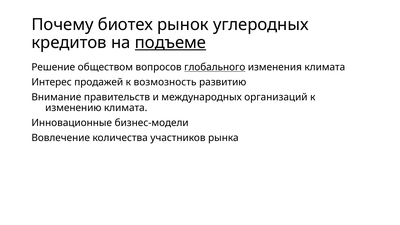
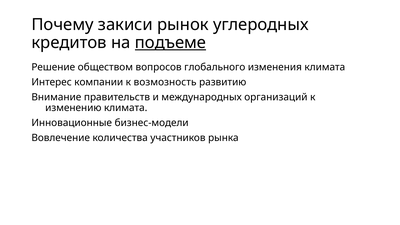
биотех: биотех -> закиси (125, 25)
глобального underline: present -> none (215, 67)
продажей: продажей -> компании (99, 82)
